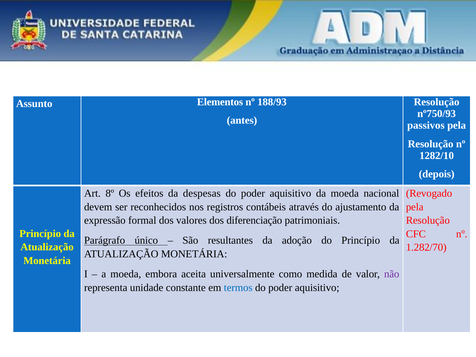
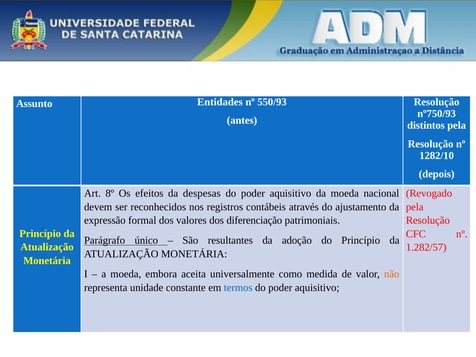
Elementos: Elementos -> Entidades (220, 102)
188/93: 188/93 -> 550/93 (272, 102)
passivos: passivos -> distintos (426, 126)
1.282/70: 1.282/70 -> 1.282/57 (426, 247)
não colour: purple -> orange (392, 274)
